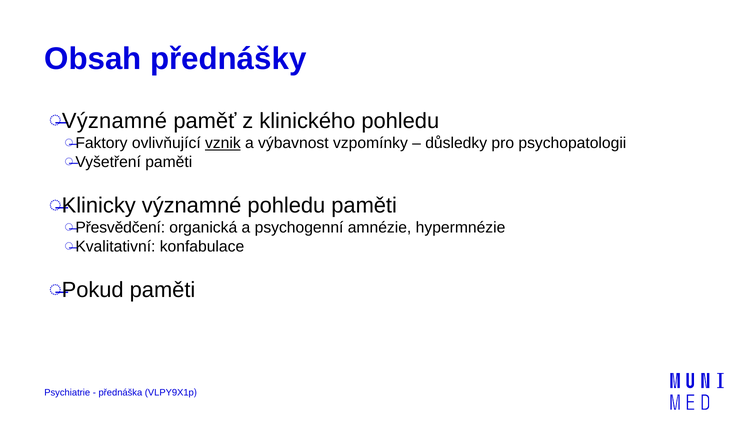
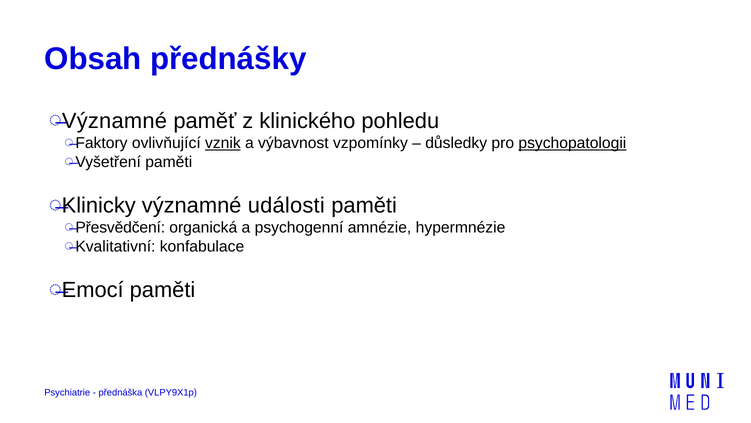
psychopatologii underline: none -> present (572, 143)
významné pohledu: pohledu -> události (286, 205)
Pokud: Pokud -> Emocí (93, 290)
